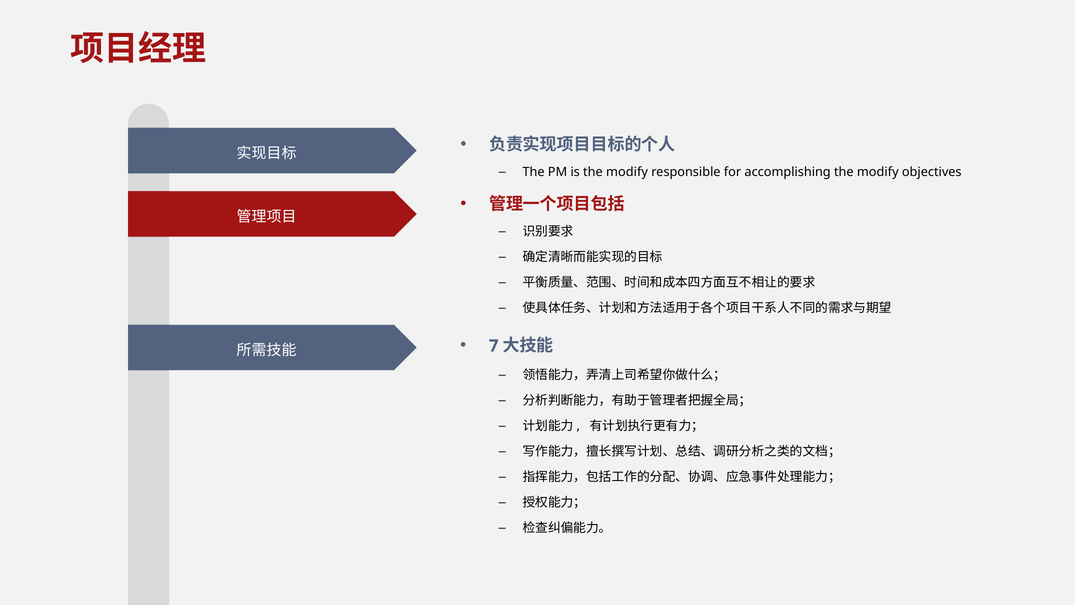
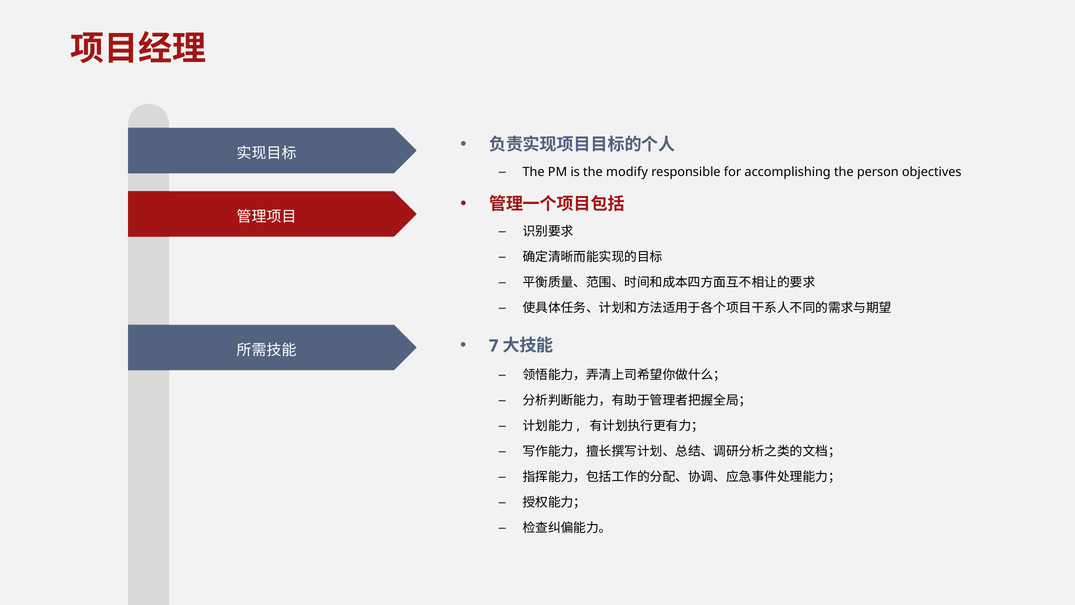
accomplishing the modify: modify -> person (878, 172)
